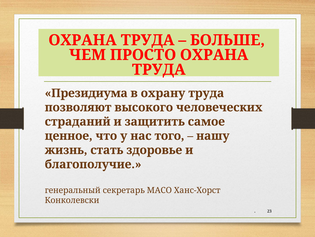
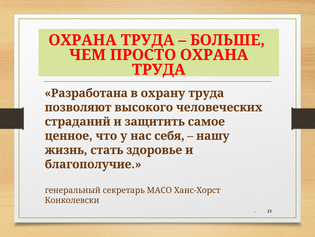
Президиума: Президиума -> Разработана (86, 93)
того: того -> себя (169, 135)
